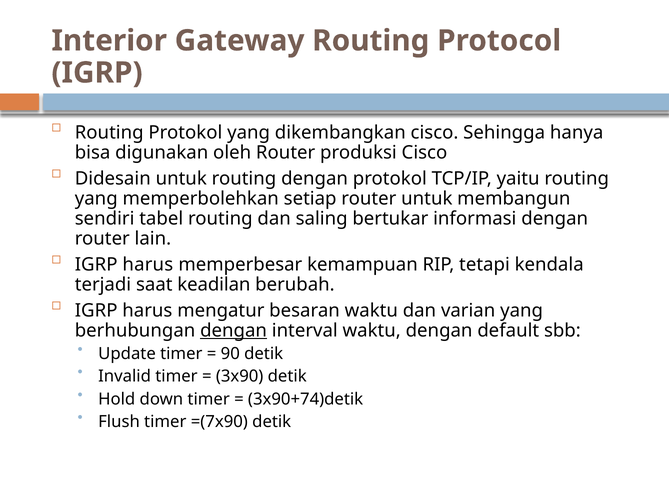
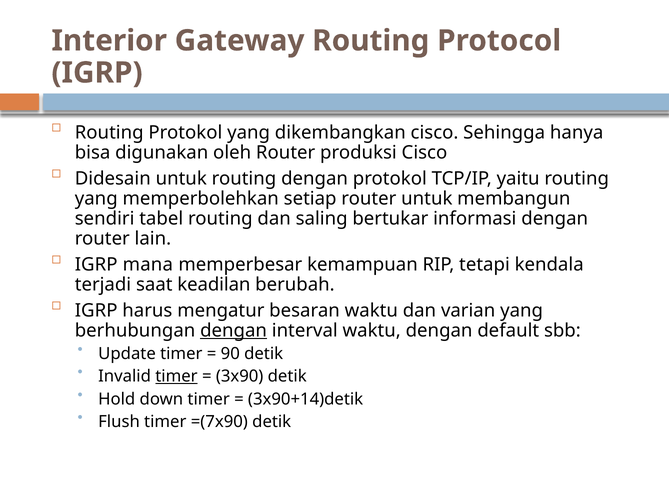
harus: harus -> mana (148, 265)
timer underline: none -> present (176, 377)
3x90+74)detik: 3x90+74)detik -> 3x90+14)detik (306, 400)
